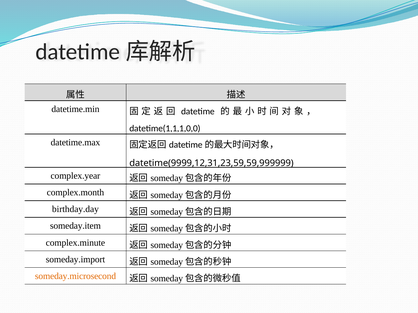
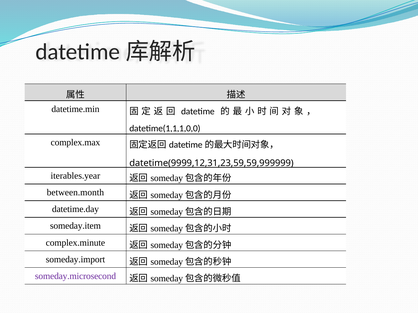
datetime.max: datetime.max -> complex.max (75, 143)
complex.year: complex.year -> iterables.year (75, 176)
complex.month: complex.month -> between.month (75, 193)
birthday.day: birthday.day -> datetime.day (75, 210)
someday.microsecond colour: orange -> purple (75, 276)
